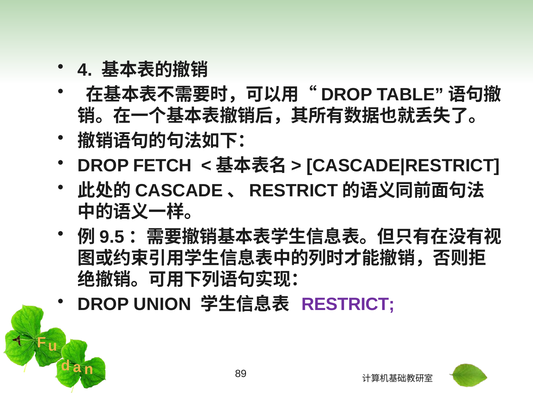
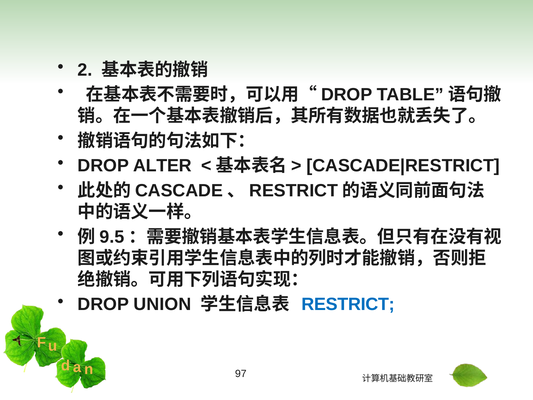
4: 4 -> 2 (85, 70)
FETCH: FETCH -> ALTER (163, 166)
RESTRICT colour: purple -> blue (348, 304)
89: 89 -> 97 (241, 374)
